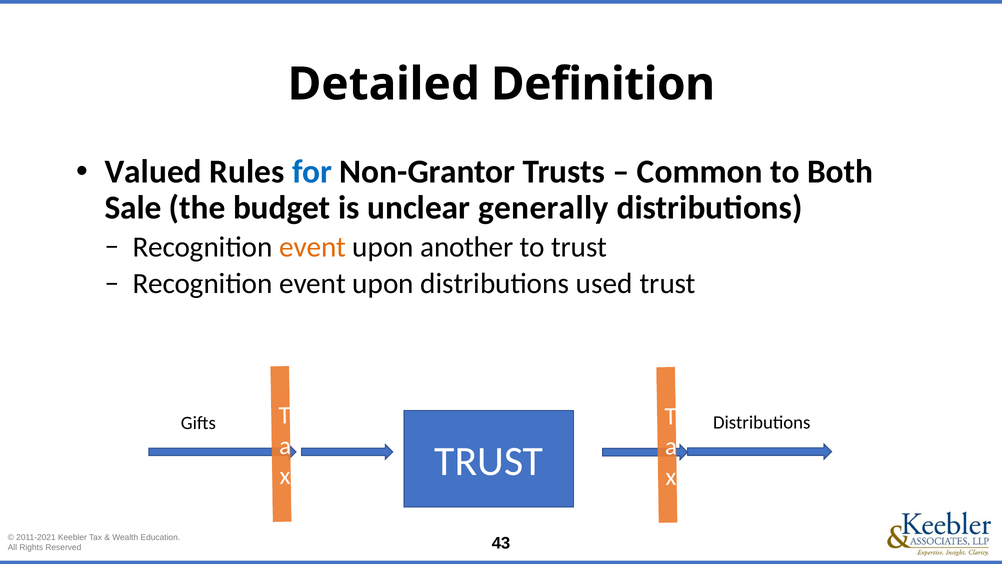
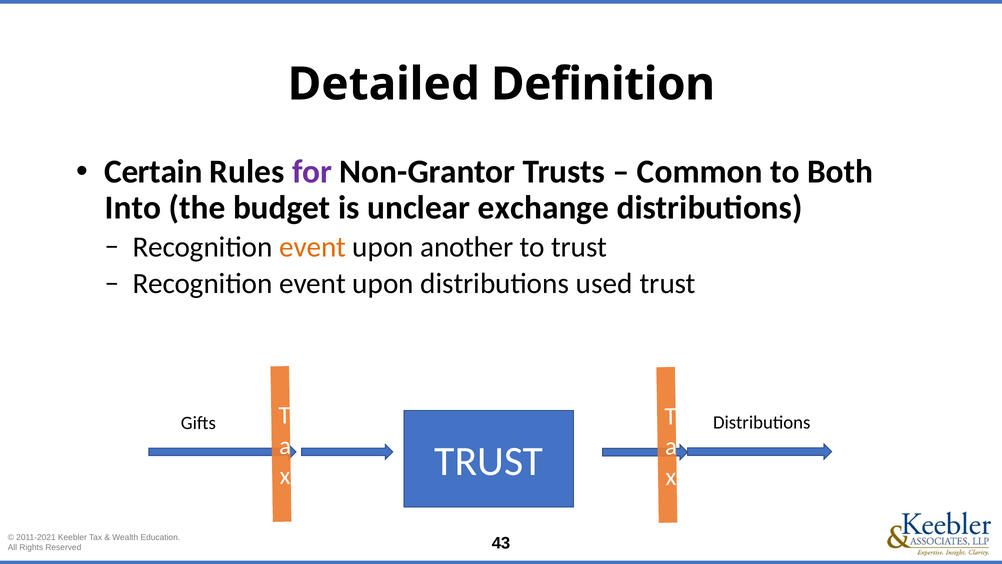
Valued: Valued -> Certain (153, 172)
for colour: blue -> purple (312, 172)
Sale: Sale -> Into (133, 208)
generally: generally -> exchange (543, 208)
